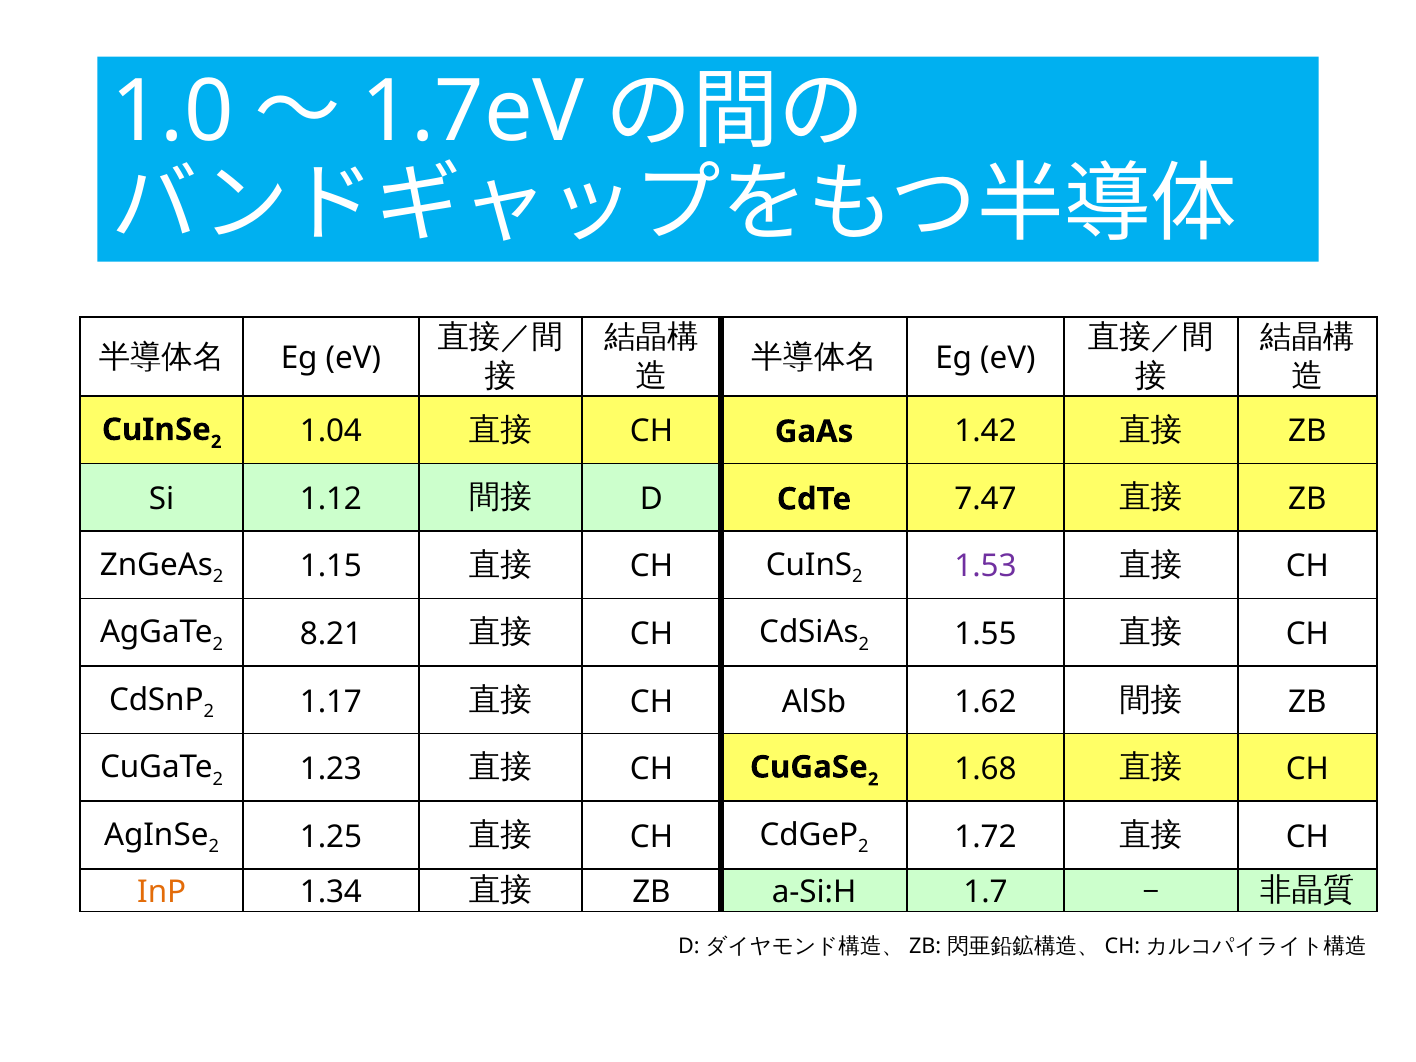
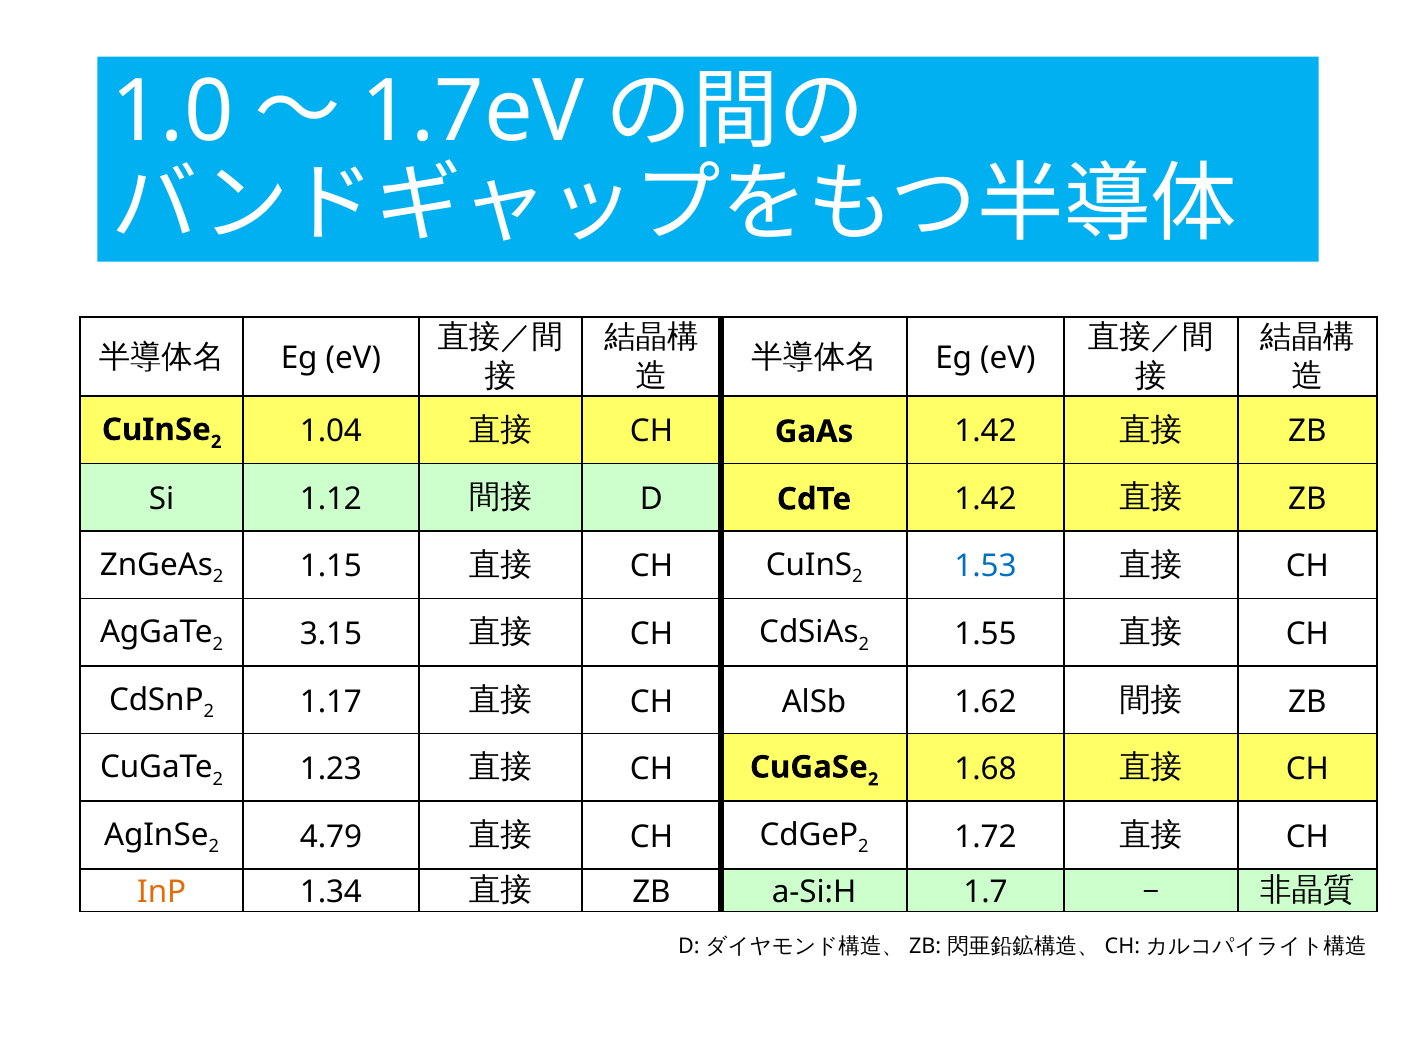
CdTe 7.47: 7.47 -> 1.42 (986, 499)
1.53 colour: purple -> blue (986, 567)
8.21: 8.21 -> 3.15 (331, 634)
1.25: 1.25 -> 4.79 (331, 837)
